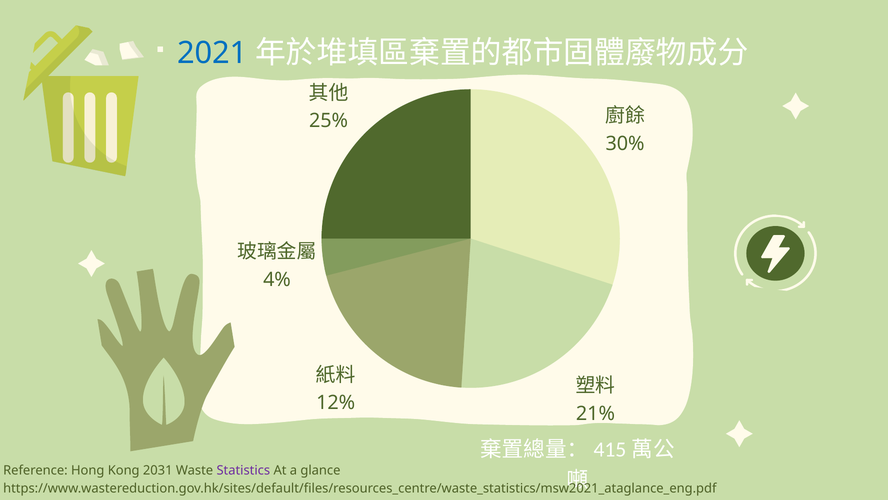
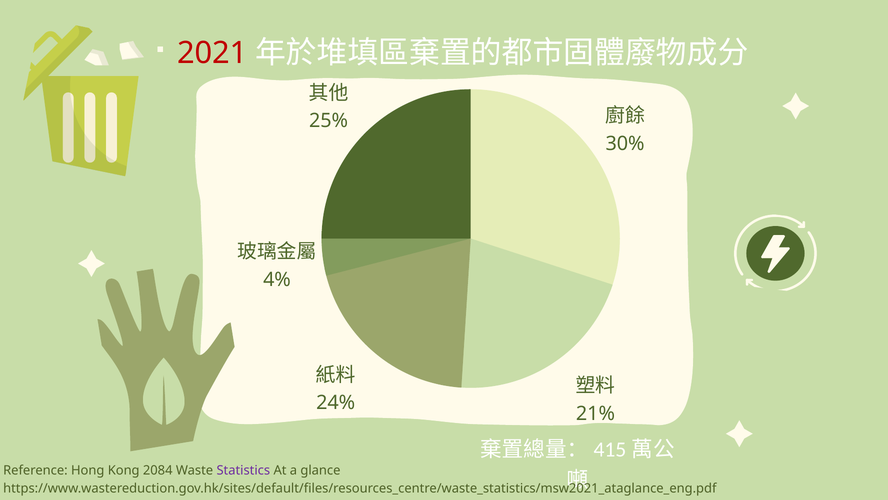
2021 colour: blue -> red (212, 53)
12%: 12% -> 24% (336, 402)
2031: 2031 -> 2084 (158, 470)
